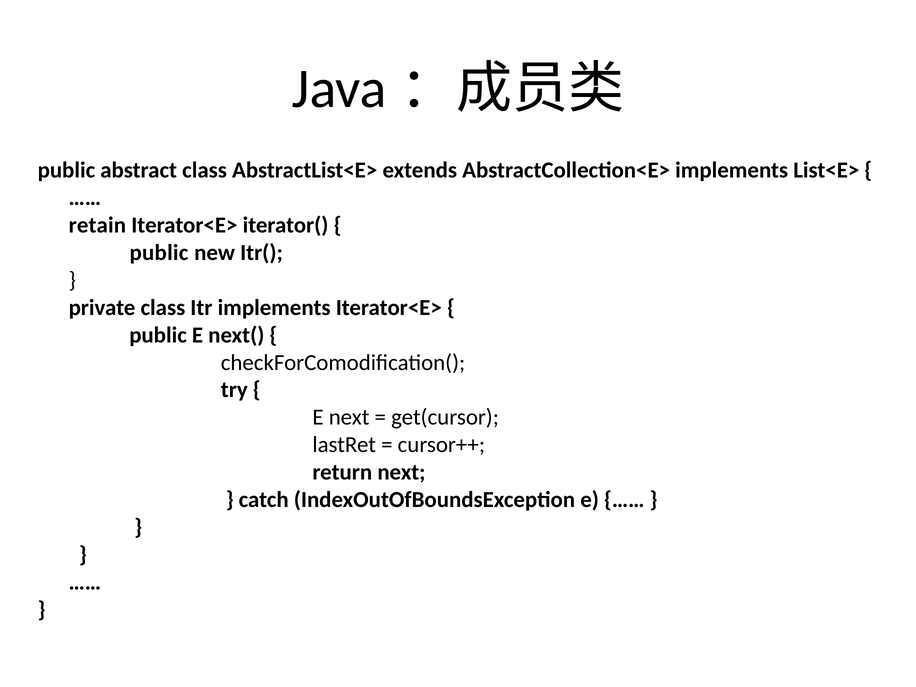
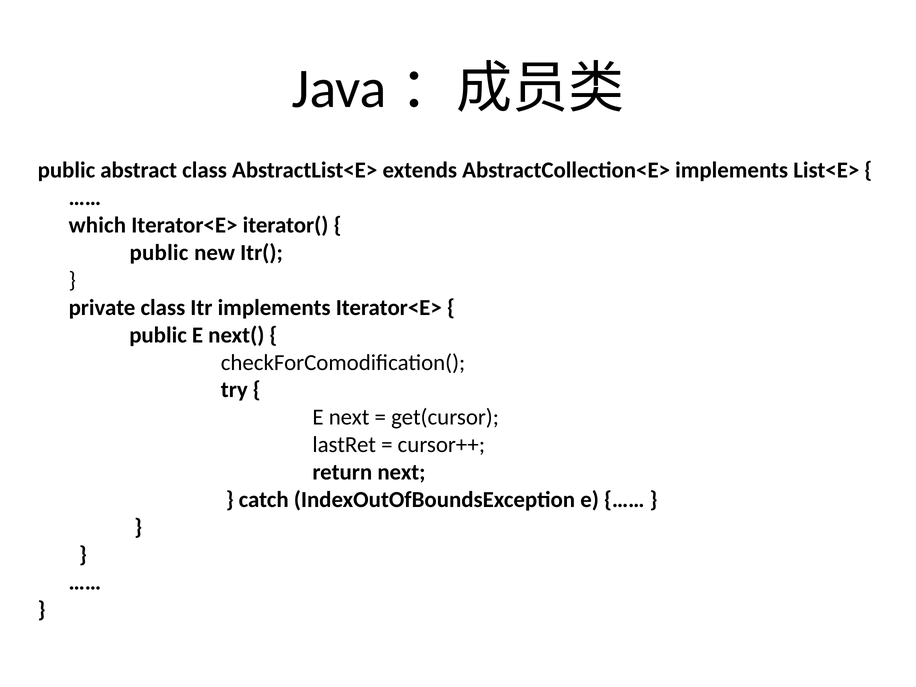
retain: retain -> which (97, 225)
